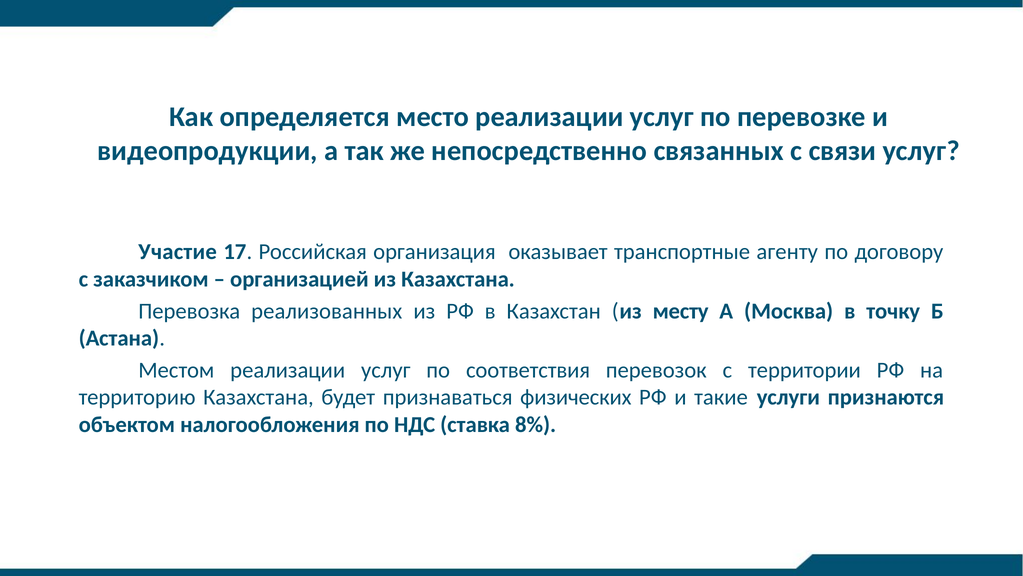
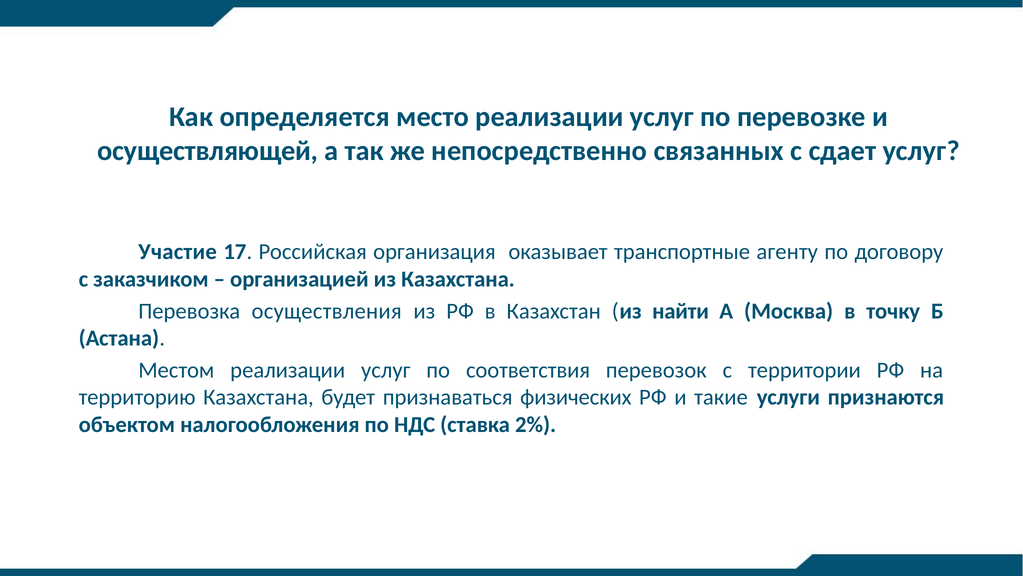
видеопродукции: видеопродукции -> осуществляющей (208, 151)
связи: связи -> сдает (842, 151)
реализованных: реализованных -> осуществления (327, 311)
месту: месту -> найти (681, 311)
8%: 8% -> 2% (536, 424)
